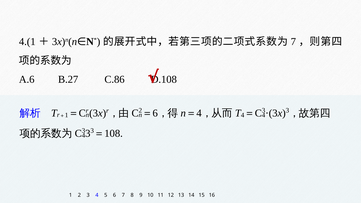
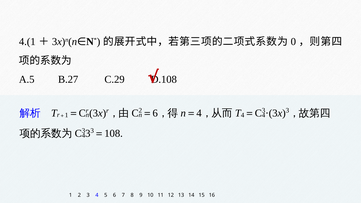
7: 7 -> 0 (293, 42)
A.6: A.6 -> A.5 (27, 80)
C.86: C.86 -> C.29 (115, 80)
